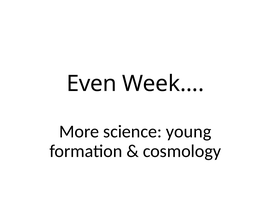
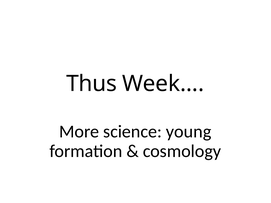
Even: Even -> Thus (92, 84)
